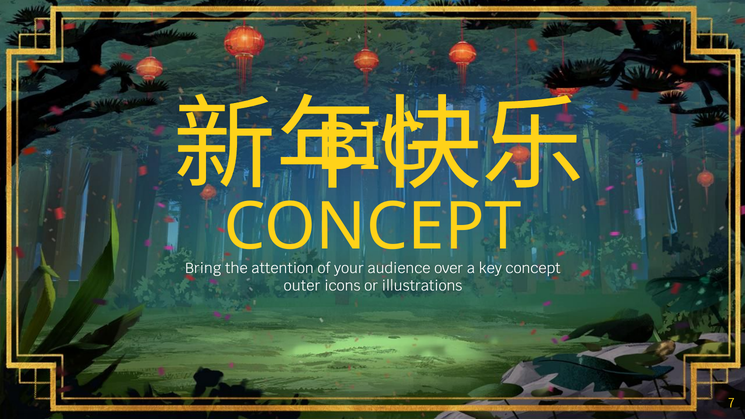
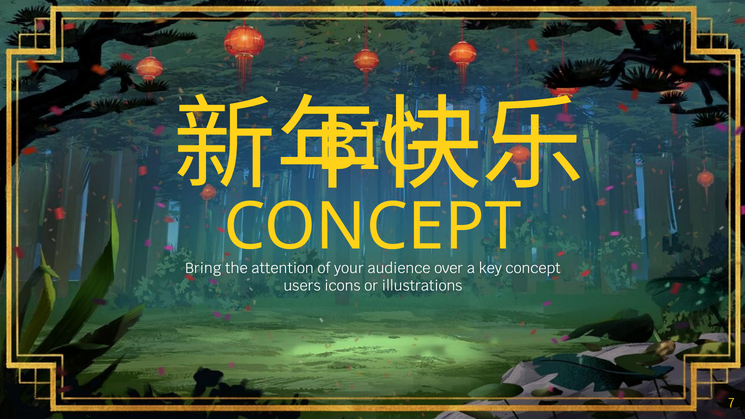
outer: outer -> users (302, 286)
